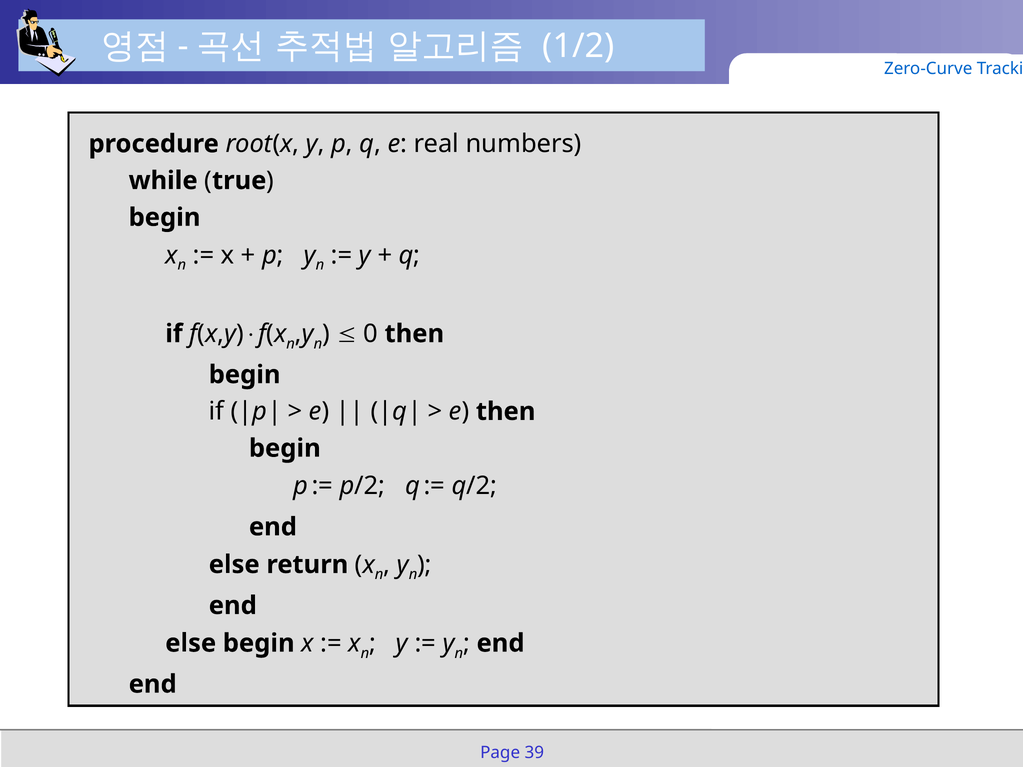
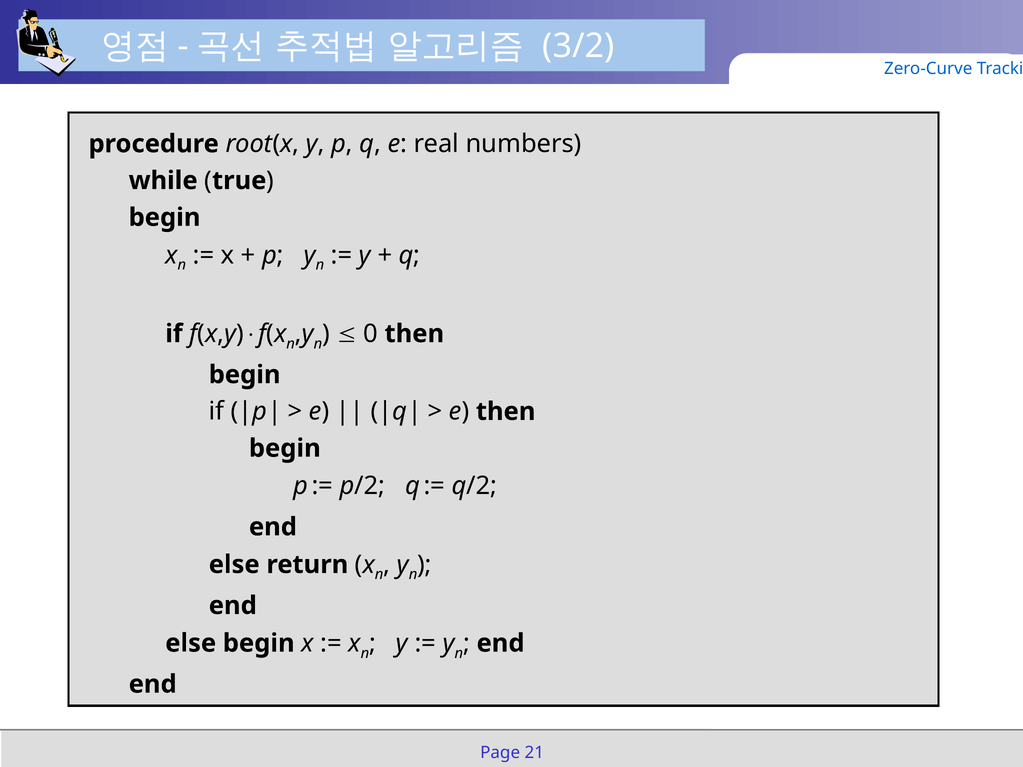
1/2: 1/2 -> 3/2 (578, 46)
39: 39 -> 21 (534, 753)
